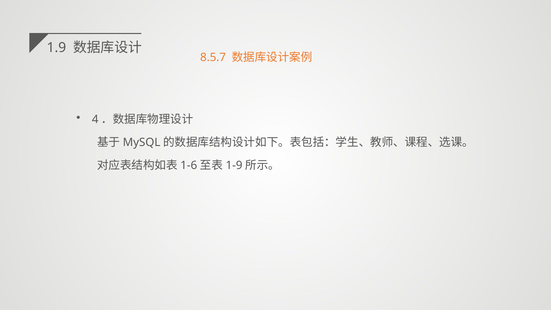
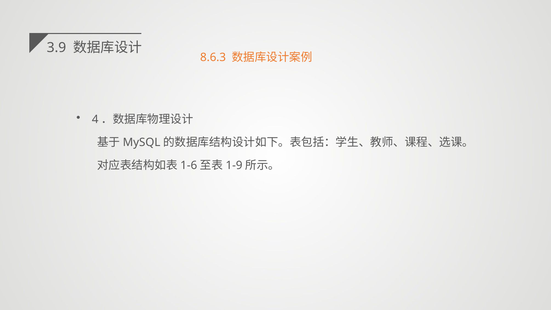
1.9: 1.9 -> 3.9 (56, 48)
8.5.7: 8.5.7 -> 8.6.3 (213, 58)
